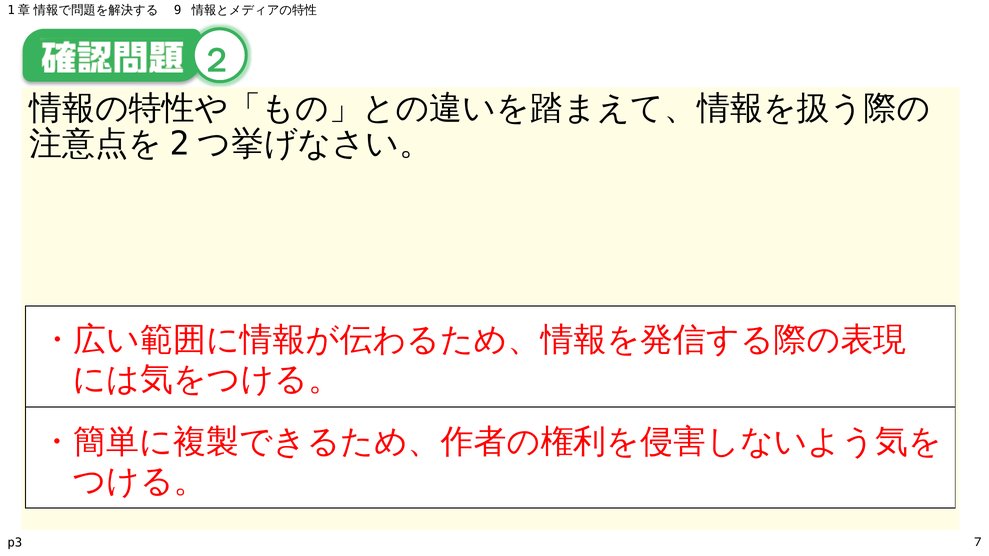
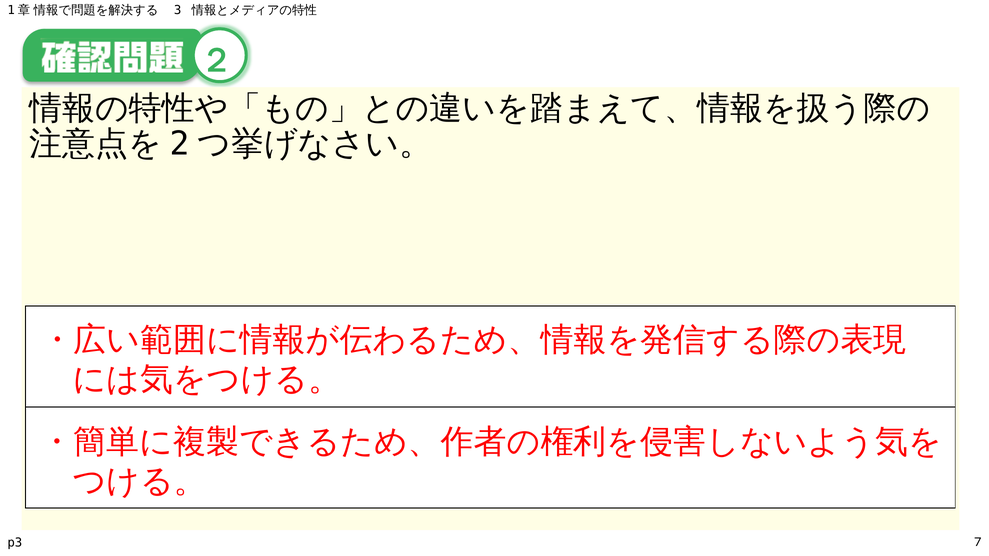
9: 9 -> 3 (178, 10)
